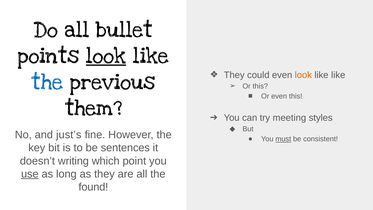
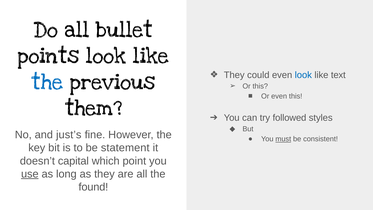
look underline: present -> none (106, 56)
look colour: orange -> blue (303, 75)
like like: like -> text (338, 75)
meeting: meeting -> followed (289, 118)
sentences: sentences -> statement (125, 148)
writing: writing -> capital (73, 161)
